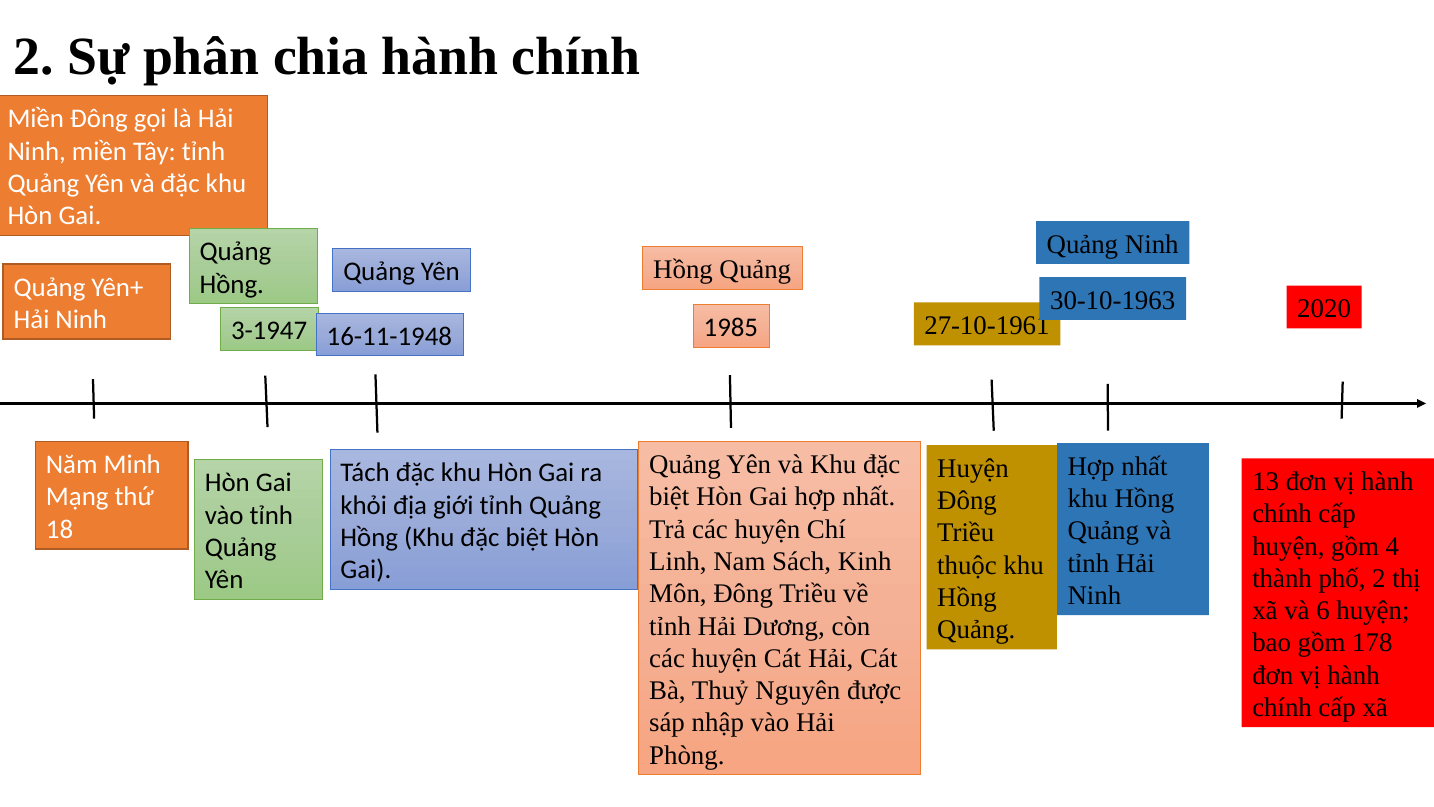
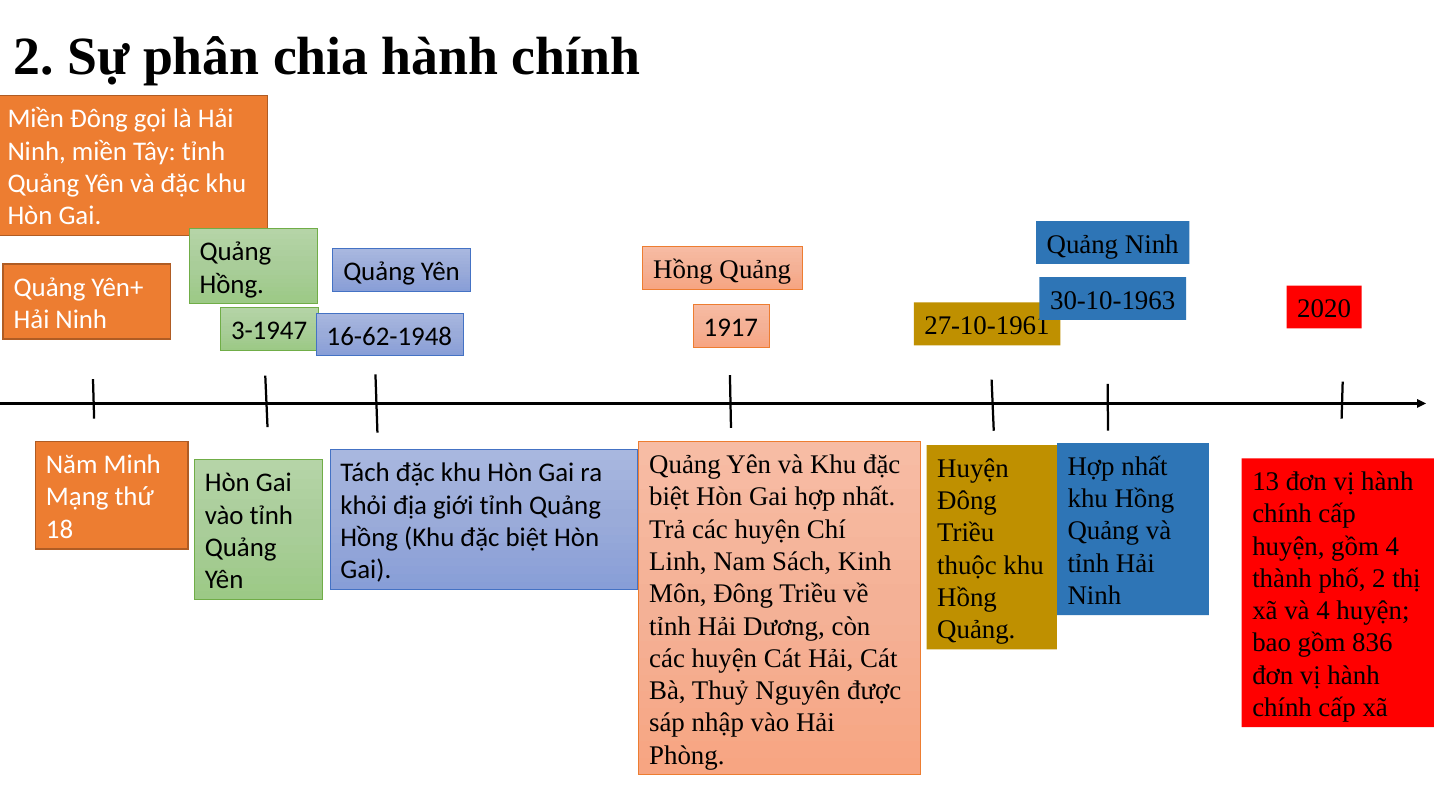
1985: 1985 -> 1917 (731, 327)
16-11-1948: 16-11-1948 -> 16-62-1948 (389, 336)
và 6: 6 -> 4 (1323, 611)
178: 178 -> 836 (1372, 643)
